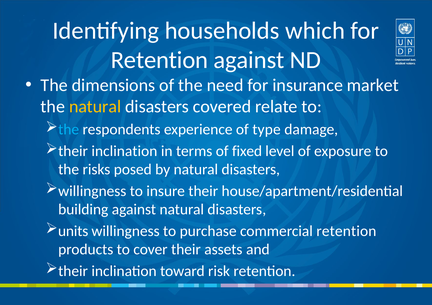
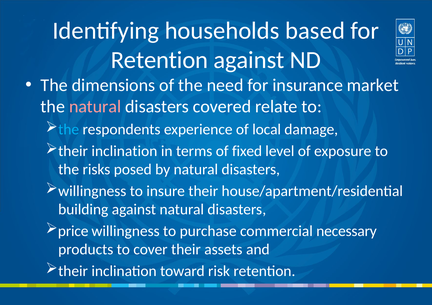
which: which -> based (315, 31)
natural colour: yellow -> pink (95, 107)
type: type -> local (267, 130)
units: units -> price (73, 232)
commercial retention: retention -> necessary (347, 232)
